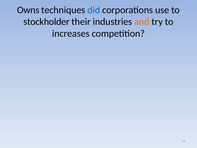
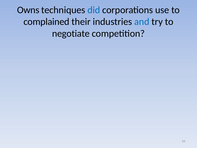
stockholder: stockholder -> complained (46, 22)
and colour: orange -> blue (142, 22)
increases: increases -> negotiate (71, 34)
